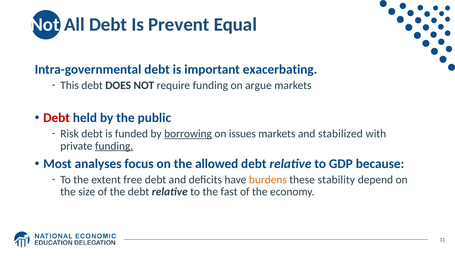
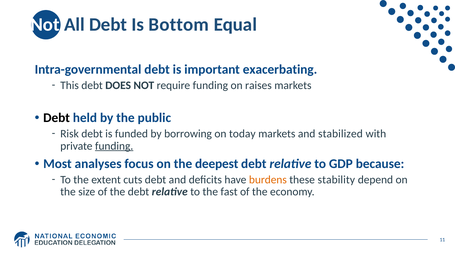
Prevent: Prevent -> Bottom (179, 25)
argue: argue -> raises (258, 85)
Debt colour: red -> black (57, 118)
borrowing underline: present -> none (188, 134)
issues: issues -> today (242, 134)
allowed: allowed -> deepest (217, 164)
free: free -> cuts (133, 180)
